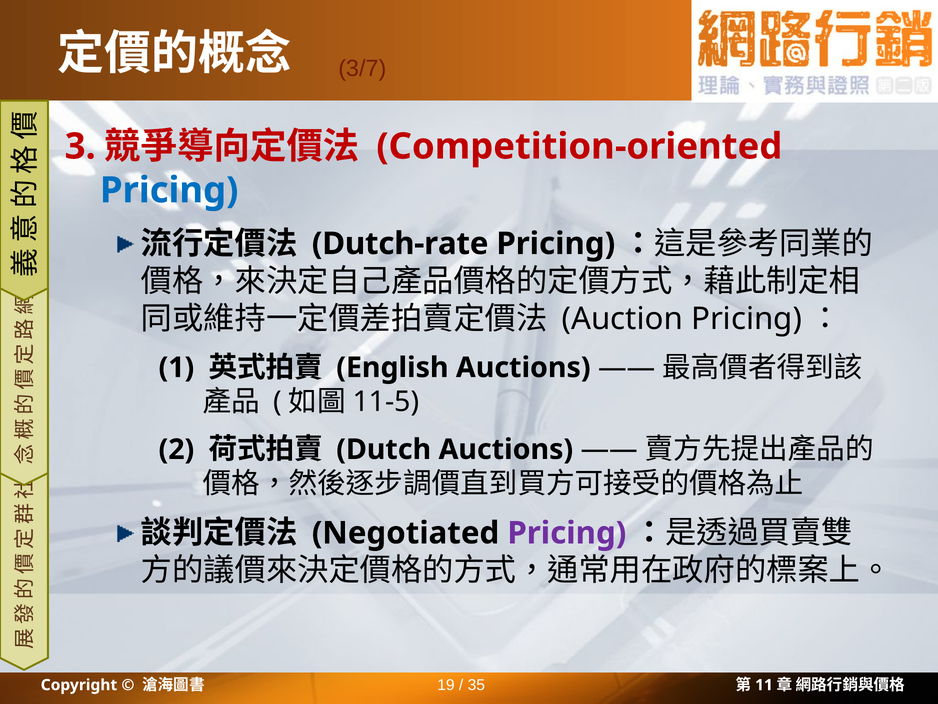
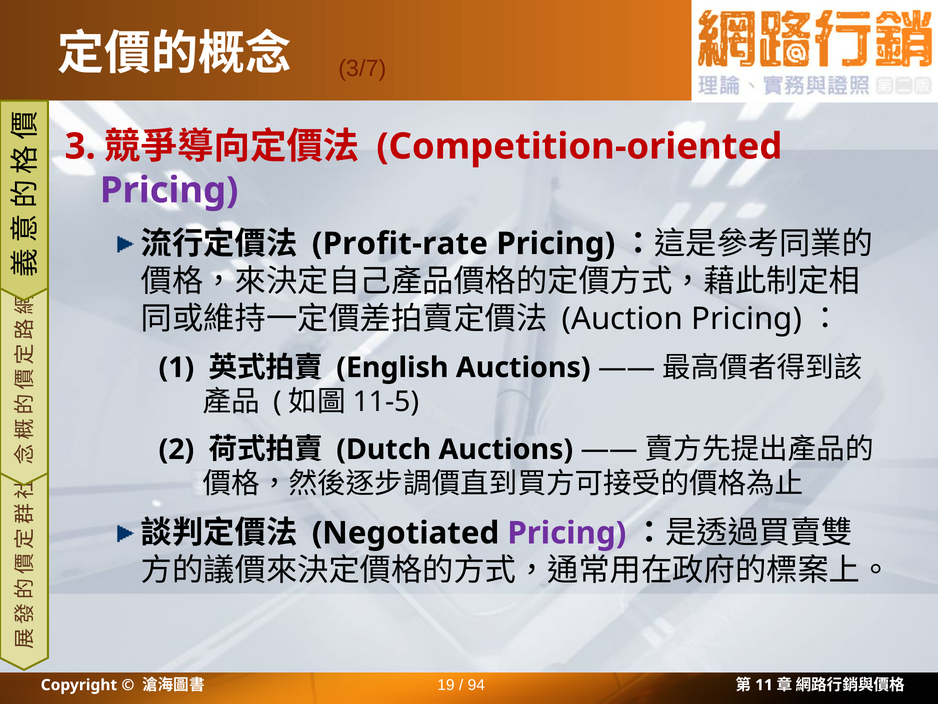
Pricing colour: blue -> purple (169, 190)
Dutch-rate: Dutch-rate -> Profit-rate (400, 244)
35: 35 -> 94 (476, 685)
